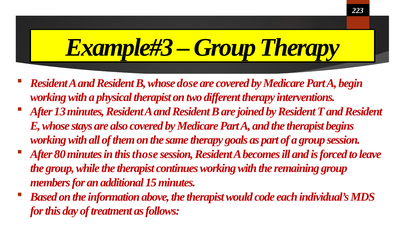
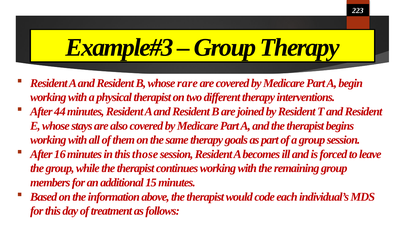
dose: dose -> rare (187, 83)
13: 13 -> 44 (60, 112)
80: 80 -> 16 (60, 154)
